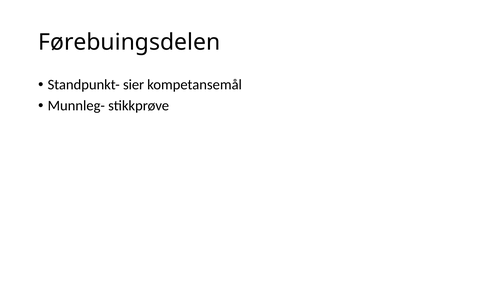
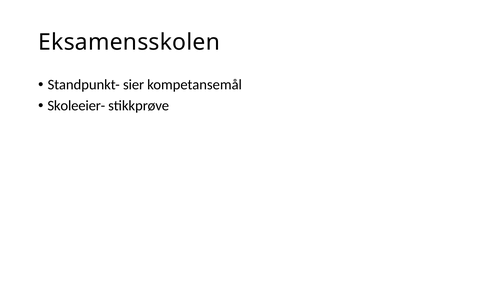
Førebuingsdelen: Førebuingsdelen -> Eksamensskolen (129, 42)
Munnleg-: Munnleg- -> Skoleeier- (76, 106)
